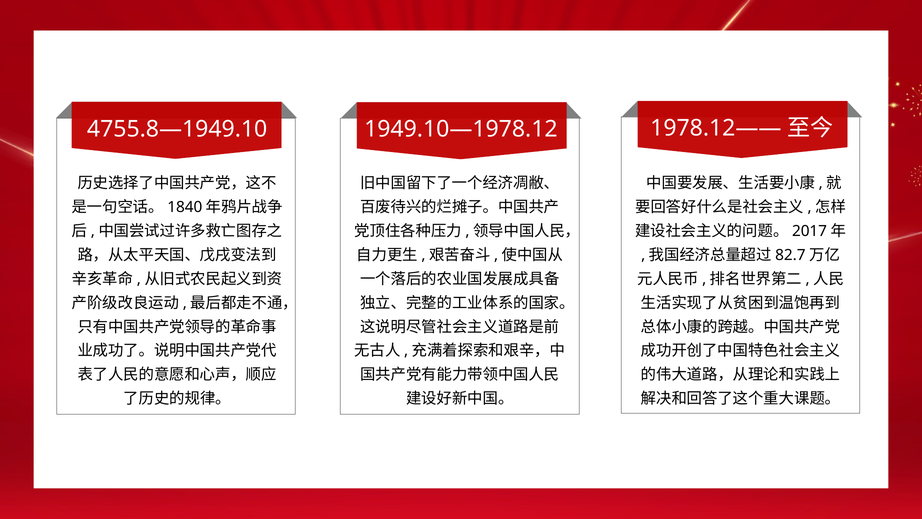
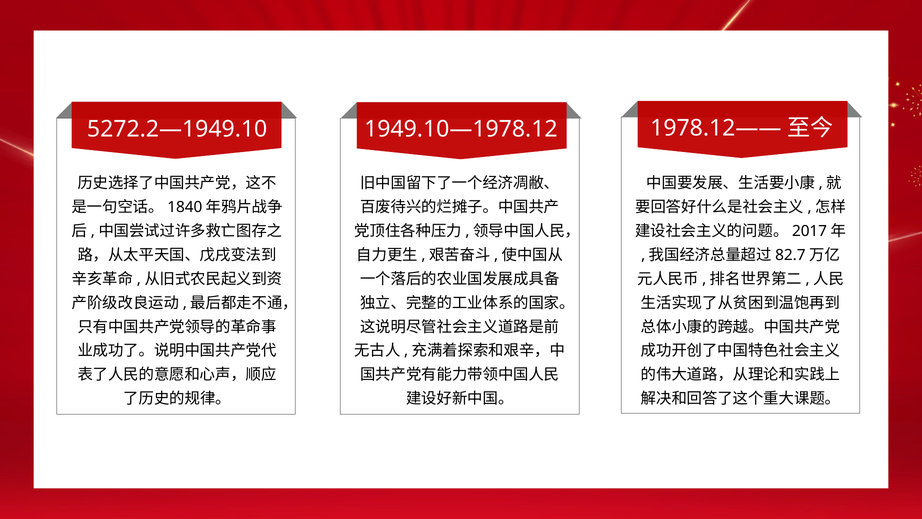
4755.8—1949.10: 4755.8—1949.10 -> 5272.2—1949.10 (177, 129)
